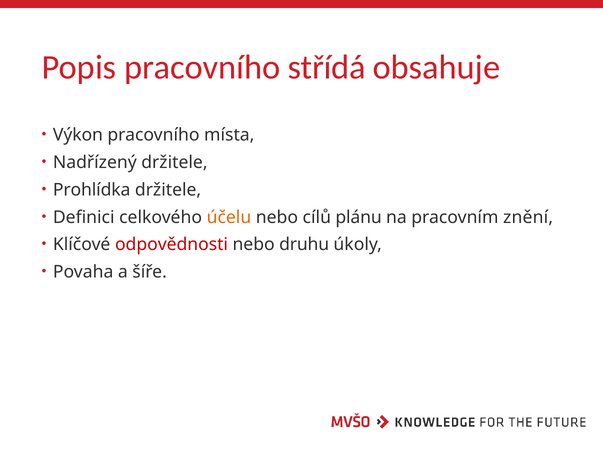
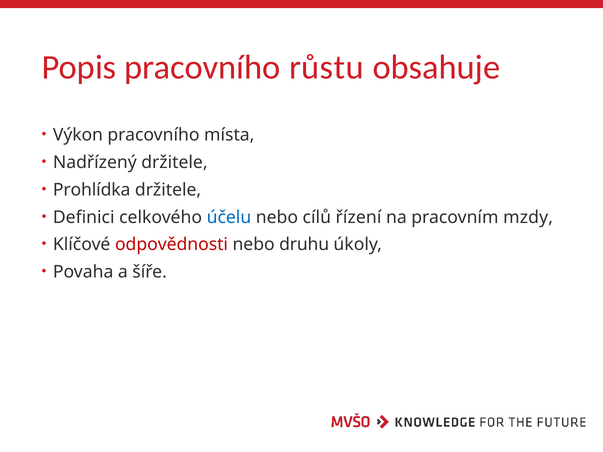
střídá: střídá -> růstu (326, 68)
účelu colour: orange -> blue (229, 217)
plánu: plánu -> řízení (358, 217)
znění: znění -> mzdy (528, 217)
